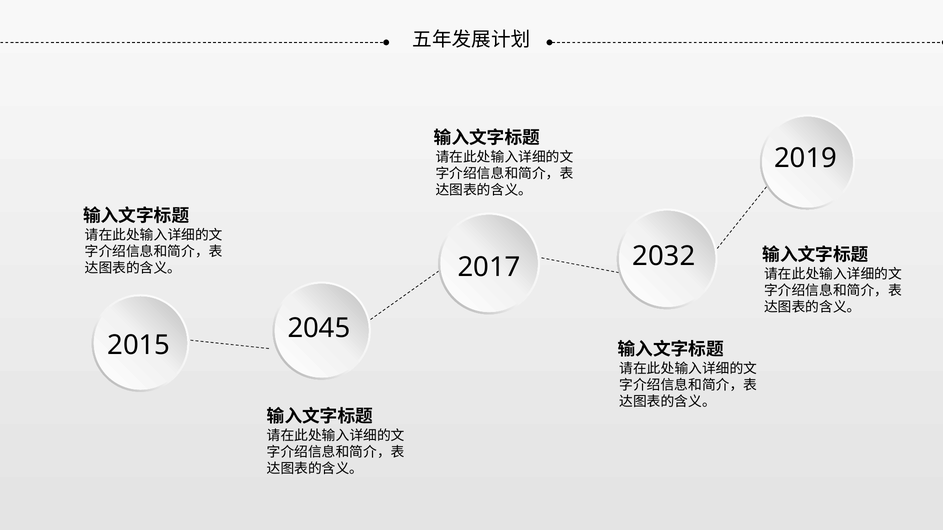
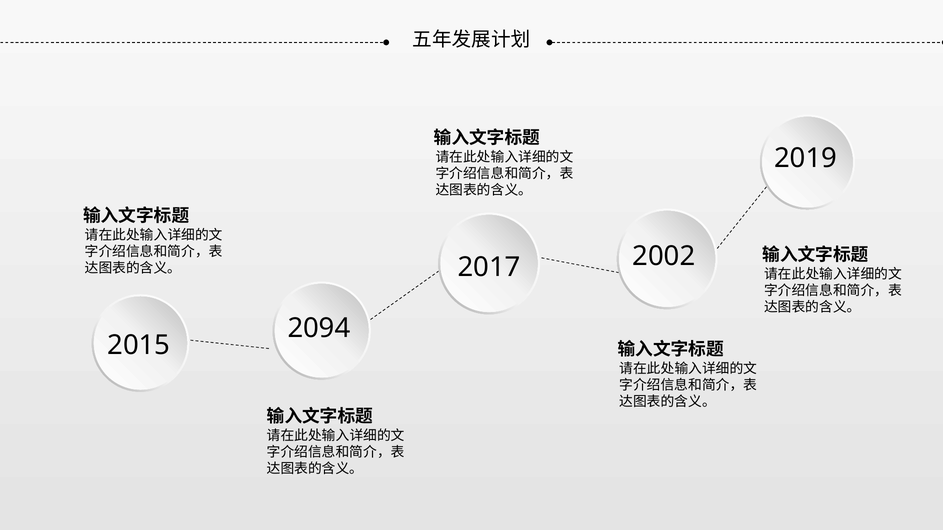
2032: 2032 -> 2002 (664, 256)
2045: 2045 -> 2094 (319, 328)
